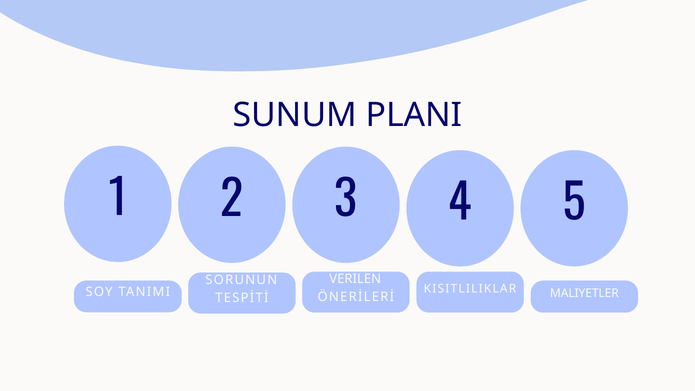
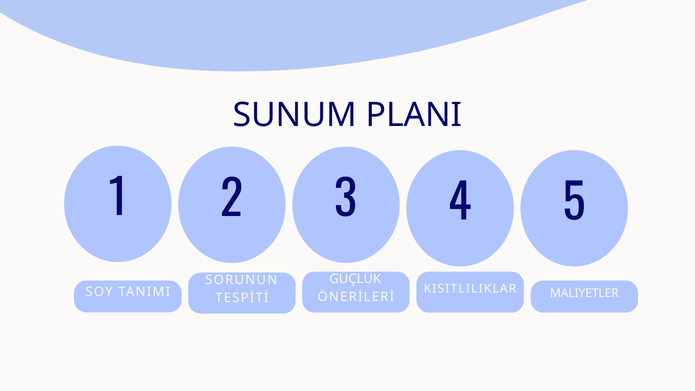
VERILEN: VERILEN -> GÜÇLÜK (355, 279)
